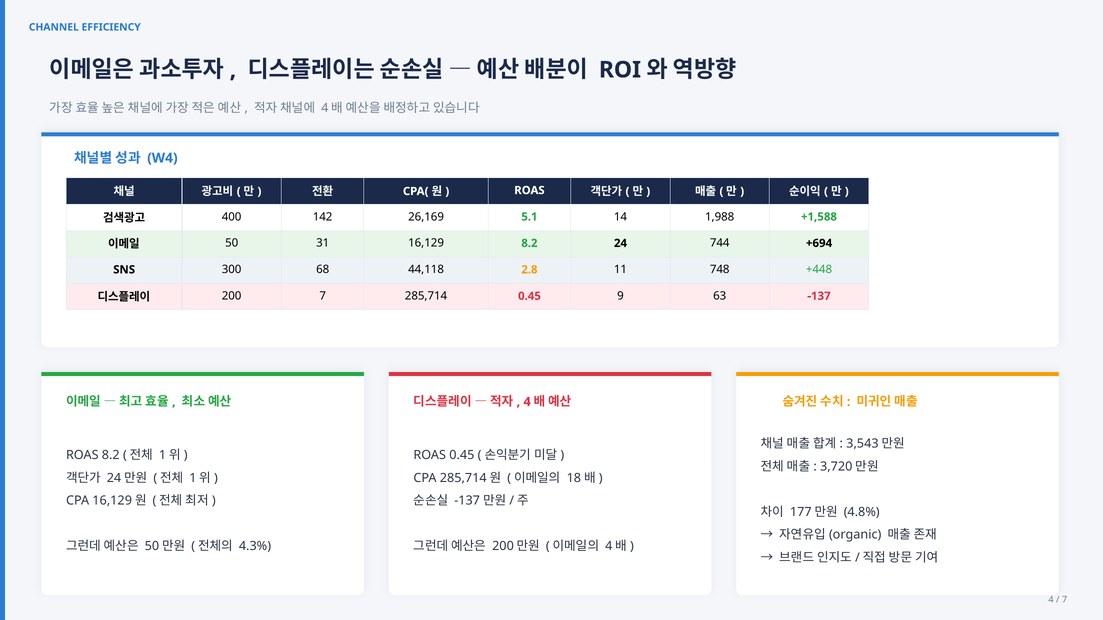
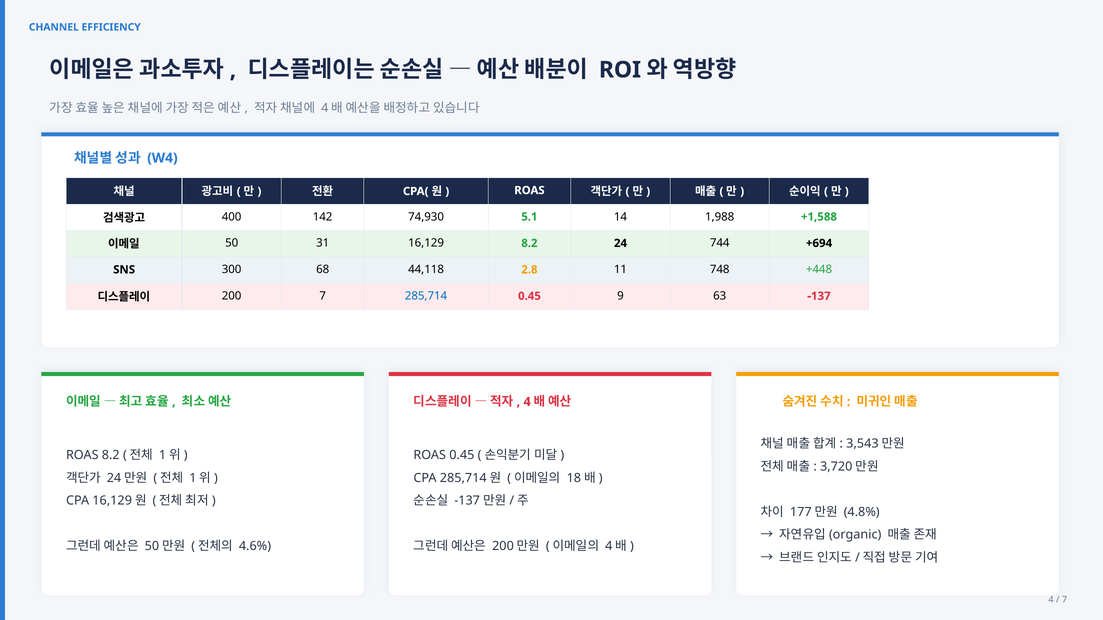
26,169: 26,169 -> 74,930 (426, 217)
285,714 colour: black -> blue (426, 296)
4.3%: 4.3% -> 4.6% (255, 546)
